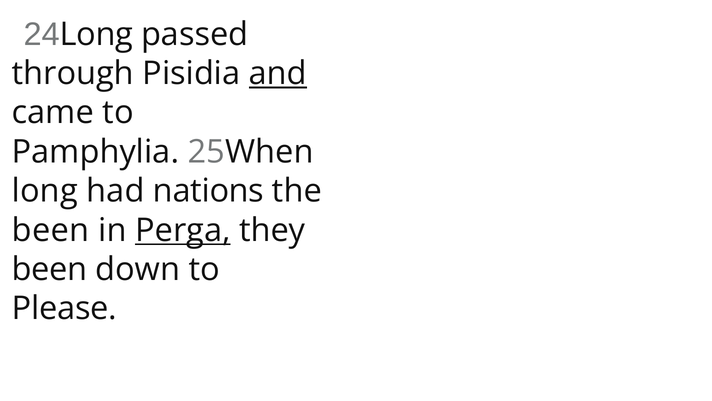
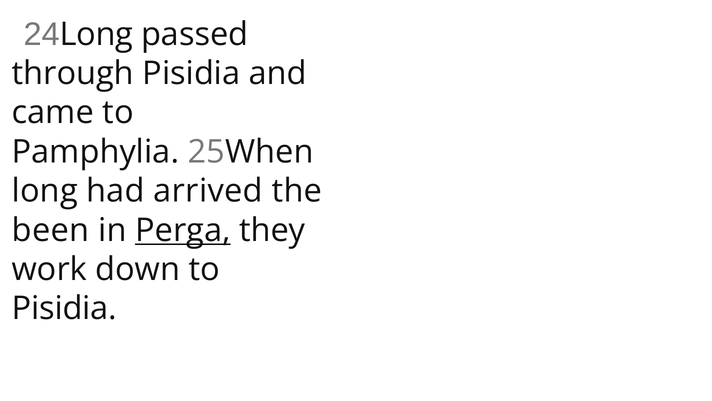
and underline: present -> none (278, 73)
nations: nations -> arrived (208, 191)
been: been -> work (49, 269)
Please: Please -> Pisidia (64, 308)
